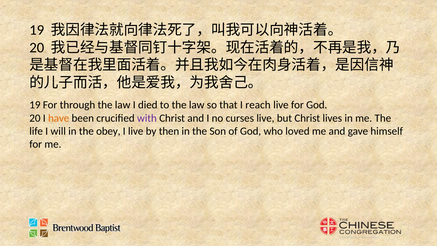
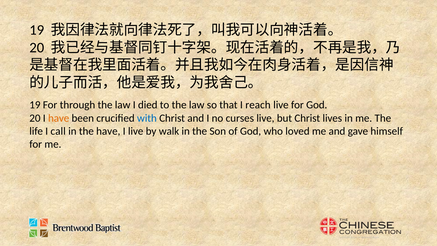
with colour: purple -> blue (147, 118)
will: will -> call (58, 131)
the obey: obey -> have (108, 131)
then: then -> walk (169, 131)
